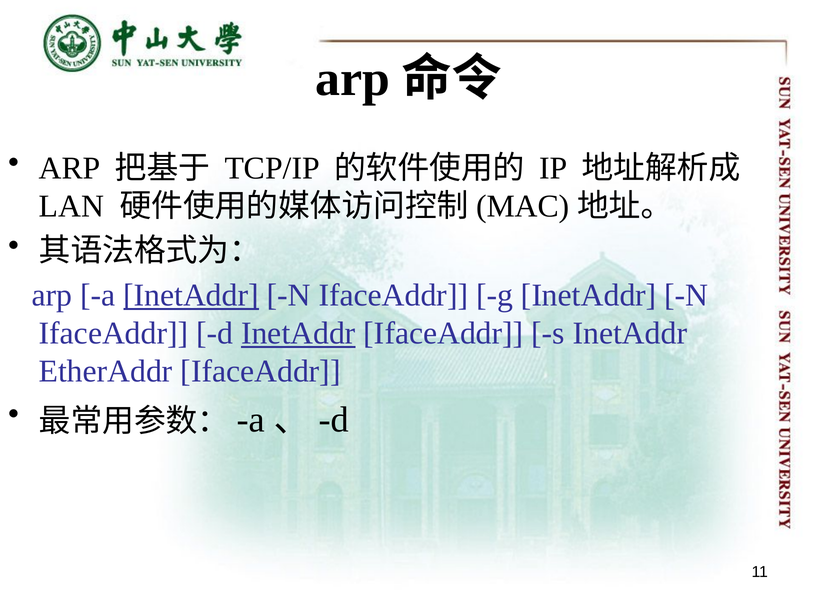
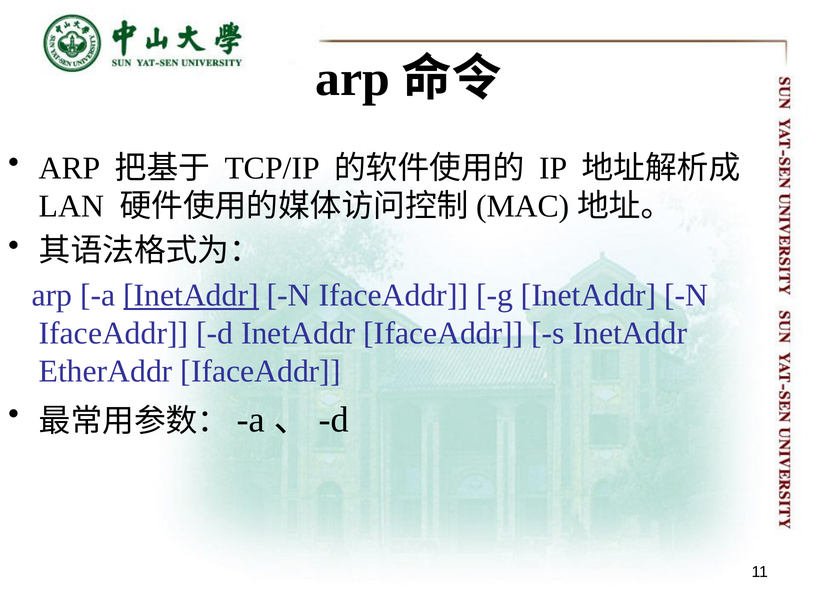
InetAddr underline: present -> none (298, 334)
